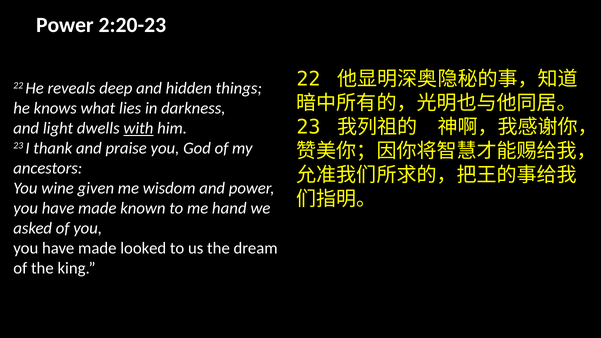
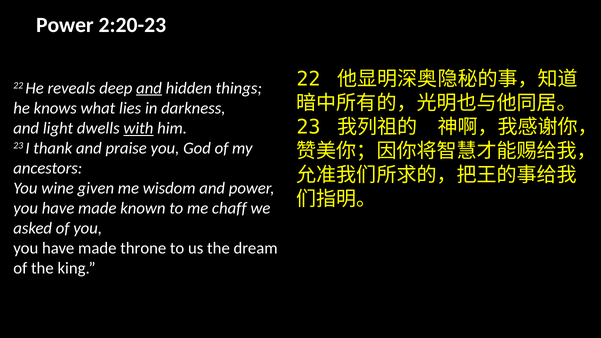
and underline: none -> present (149, 88)
hand: hand -> chaff (229, 208)
looked: looked -> throne (143, 248)
